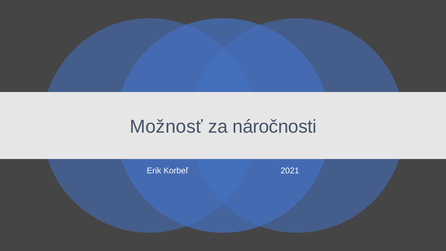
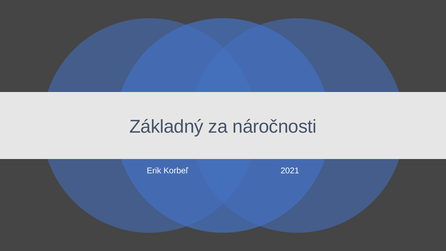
Možnosť: Možnosť -> Základný (166, 127)
